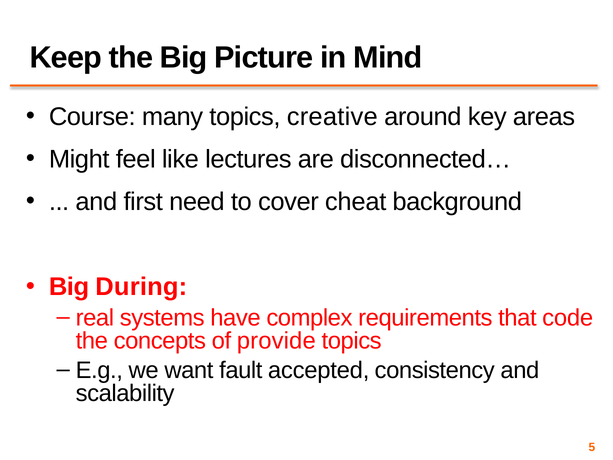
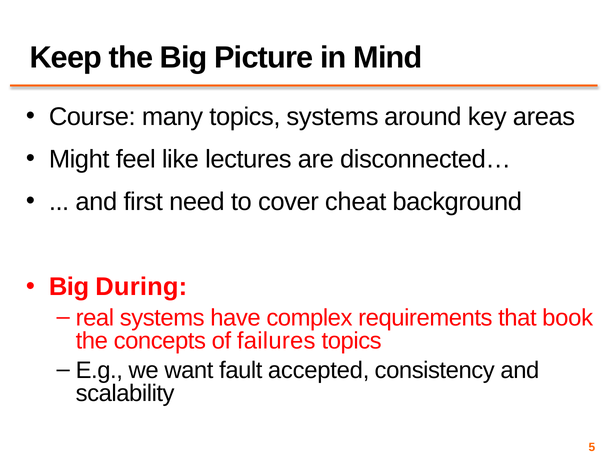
topics creative: creative -> systems (333, 117)
code: code -> book (568, 318)
provide: provide -> failures (276, 341)
